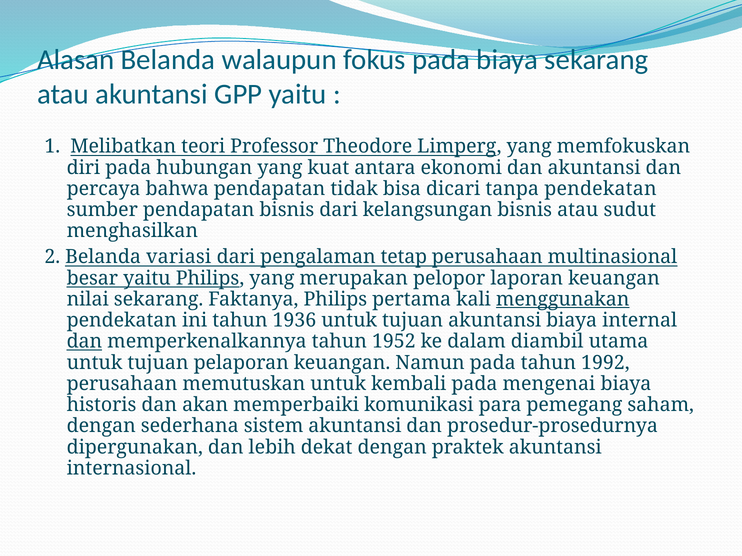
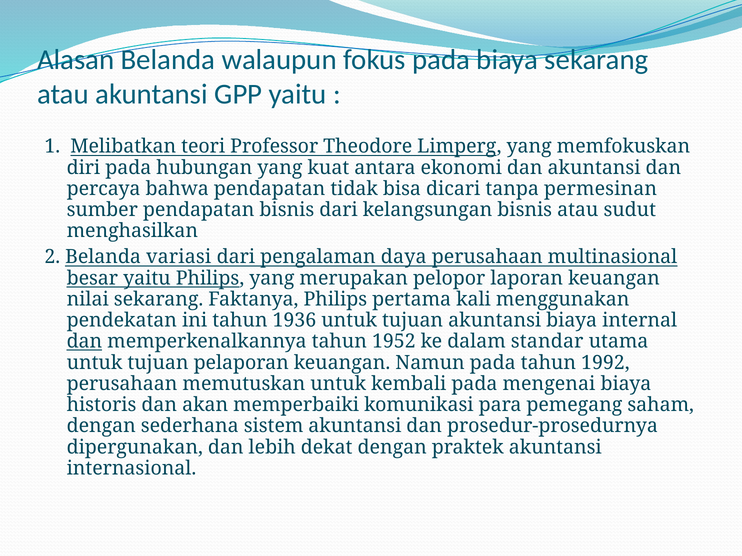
tanpa pendekatan: pendekatan -> permesinan (601, 189)
tetap: tetap -> daya (404, 257)
menggunakan underline: present -> none (563, 299)
diambil: diambil -> standar (547, 342)
